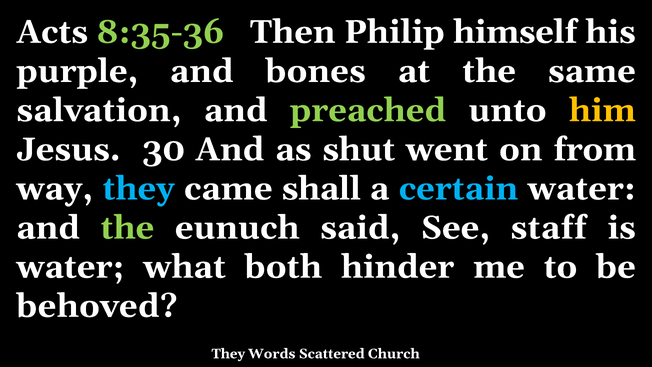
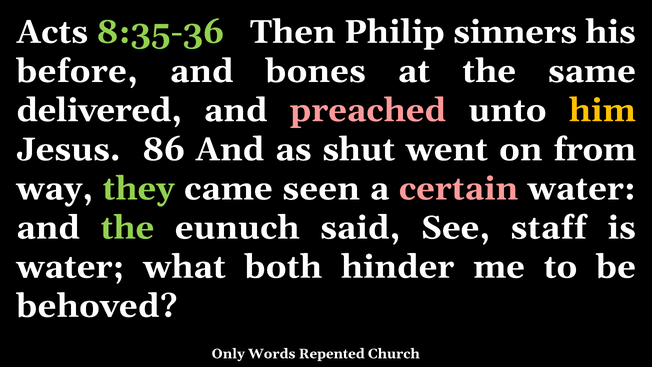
himself: himself -> sinners (515, 32)
purple: purple -> before (77, 71)
salvation: salvation -> delivered (99, 110)
preached colour: light green -> pink (368, 110)
30: 30 -> 86 (164, 149)
they colour: light blue -> light green (138, 189)
shall: shall -> seen (321, 189)
certain colour: light blue -> pink (458, 189)
They: They -> Only (228, 354)
Scattered: Scattered -> Repented (332, 354)
